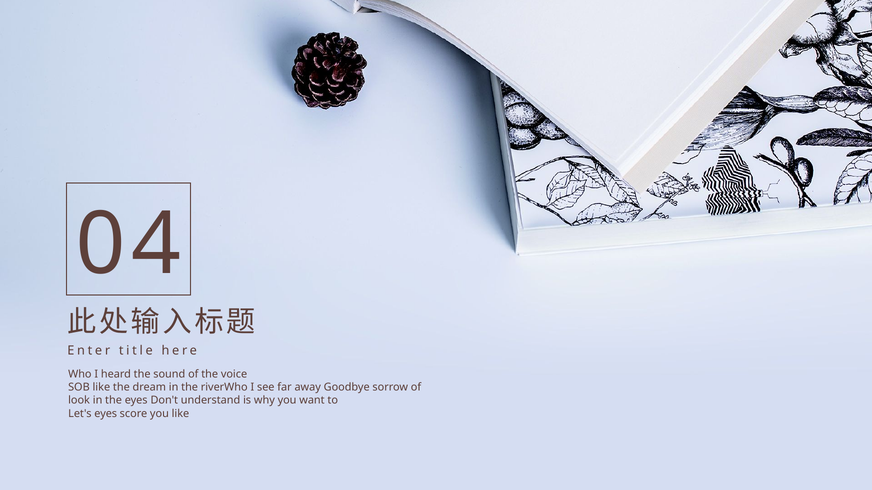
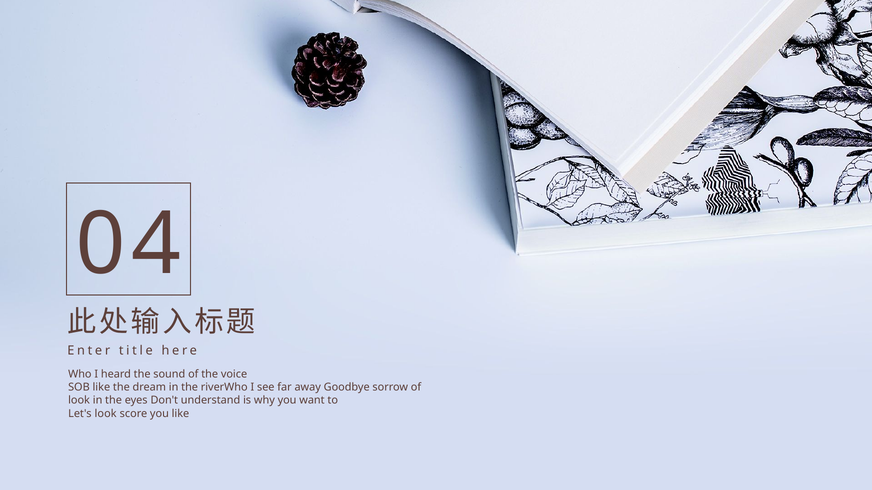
Let's eyes: eyes -> look (106, 414)
